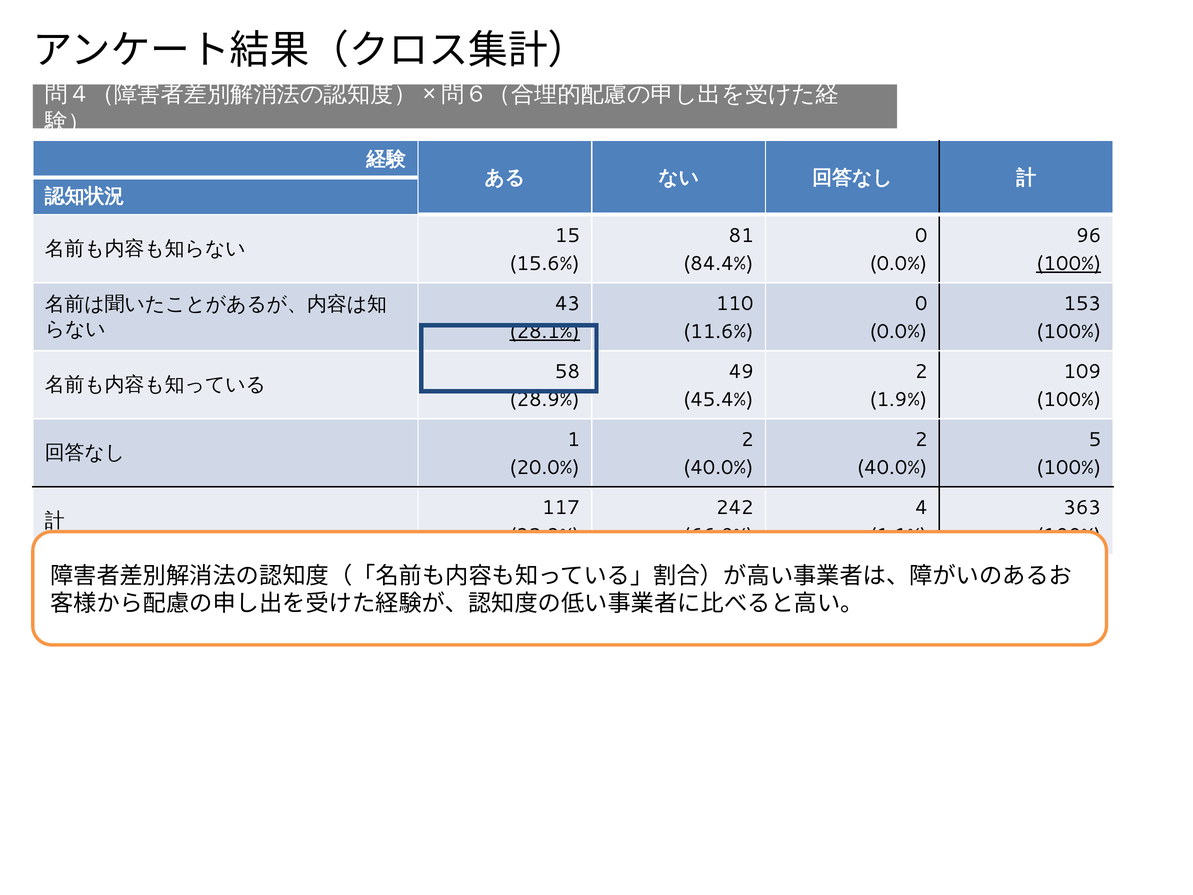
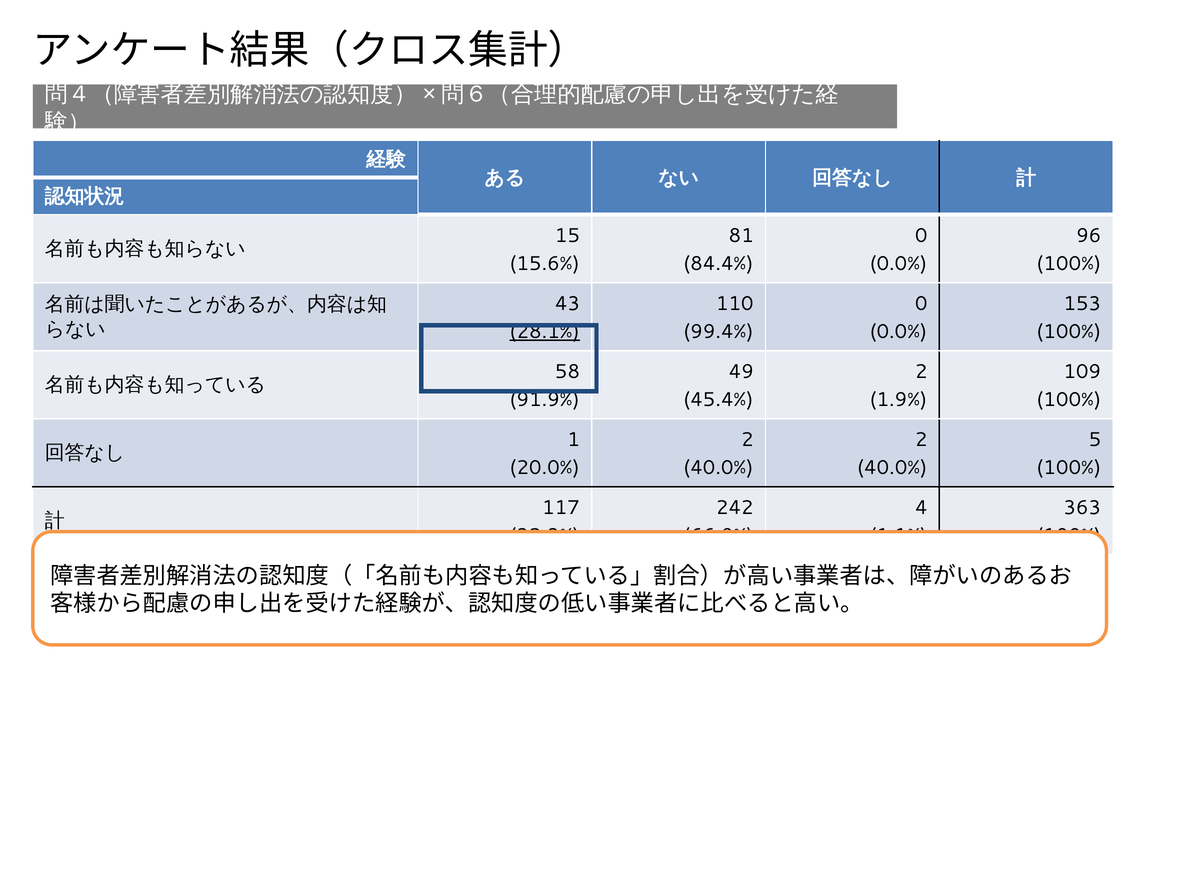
100% underline: present -> none (1069, 264)
11.6%: 11.6% -> 99.4% (718, 332)
28.9%: 28.9% -> 91.9% (545, 400)
